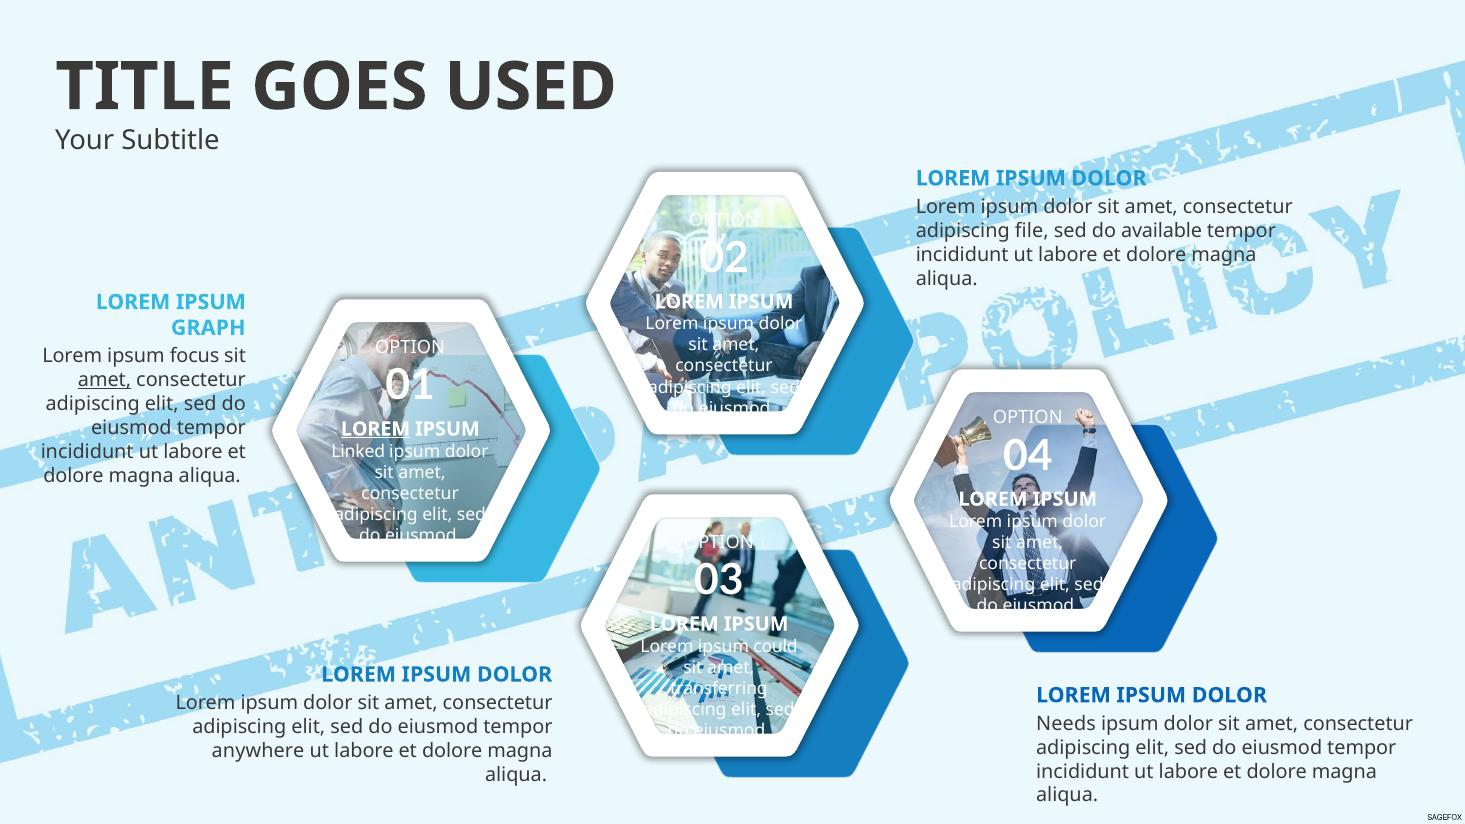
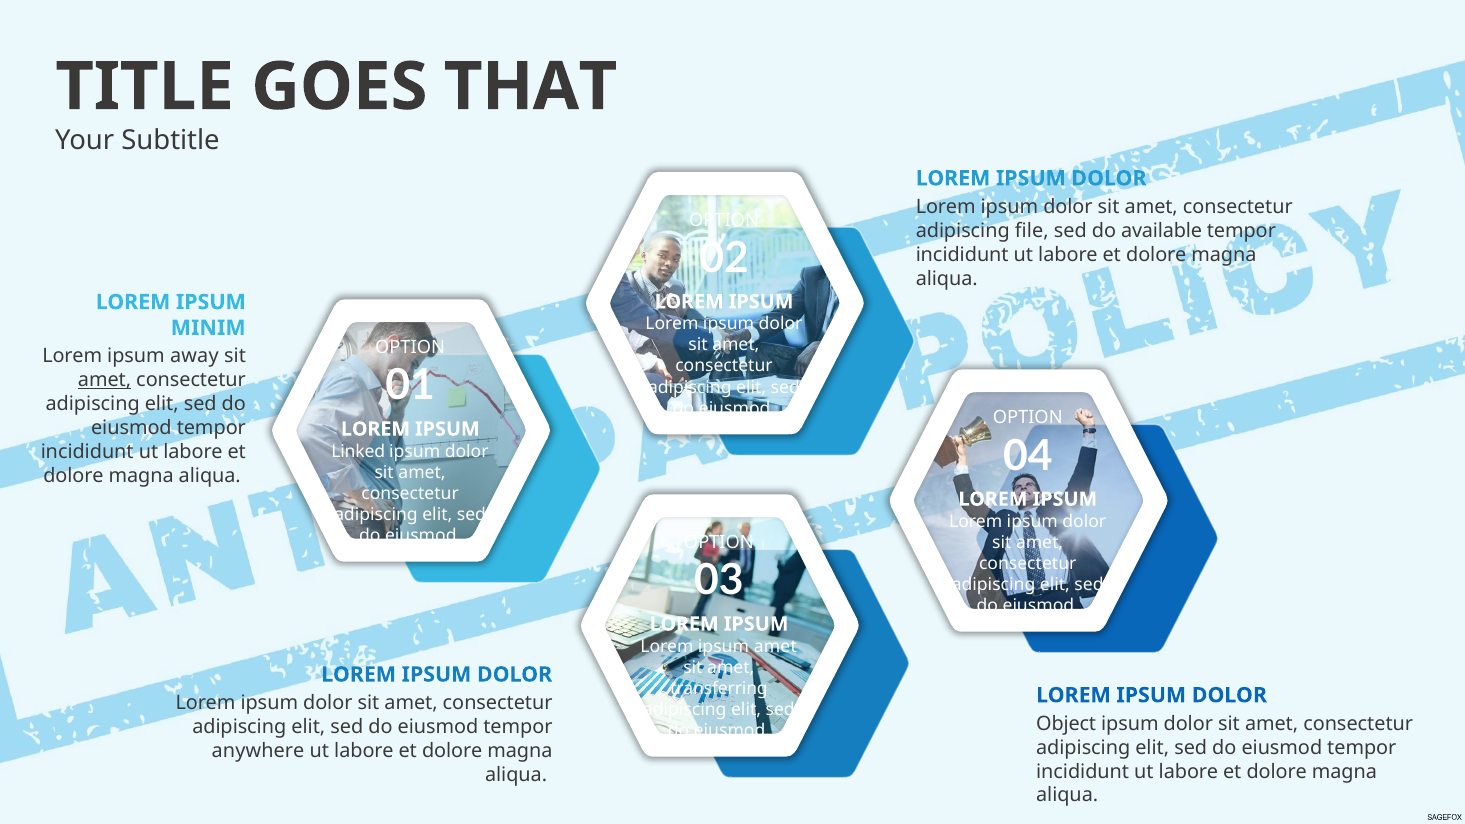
USED: USED -> THAT (531, 87)
GRAPH: GRAPH -> MINIM (208, 328)
focus: focus -> away (194, 356)
LOREM underline: present -> none (375, 429)
ipsum could: could -> amet (775, 646)
Needs: Needs -> Object (1066, 724)
